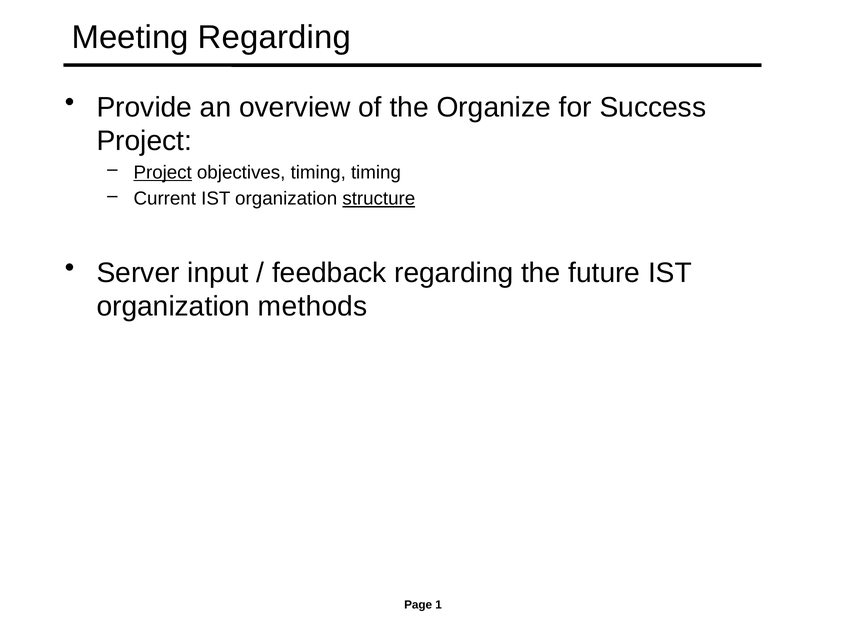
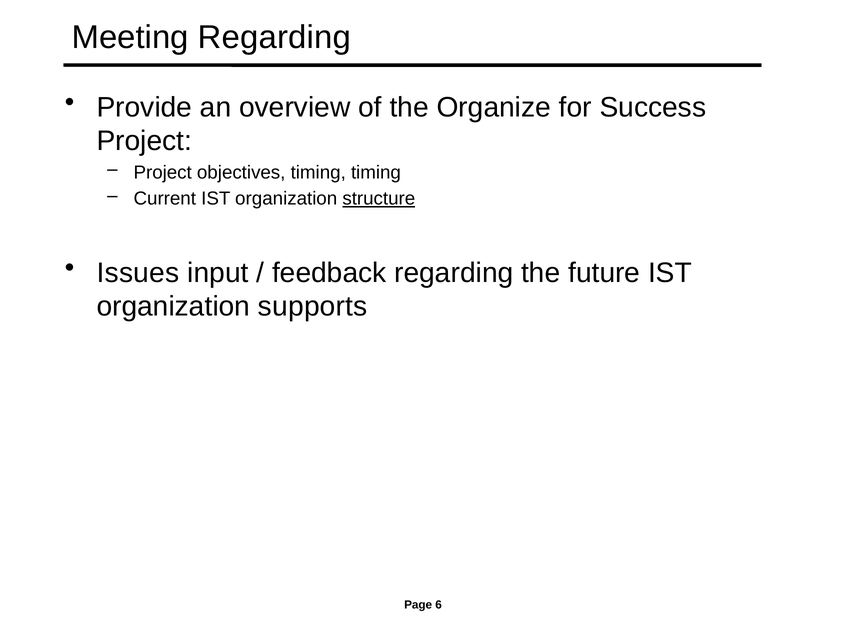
Project underline: present -> none (163, 172)
Server: Server -> Issues (138, 273)
methods: methods -> supports (313, 306)
1: 1 -> 6 (439, 604)
